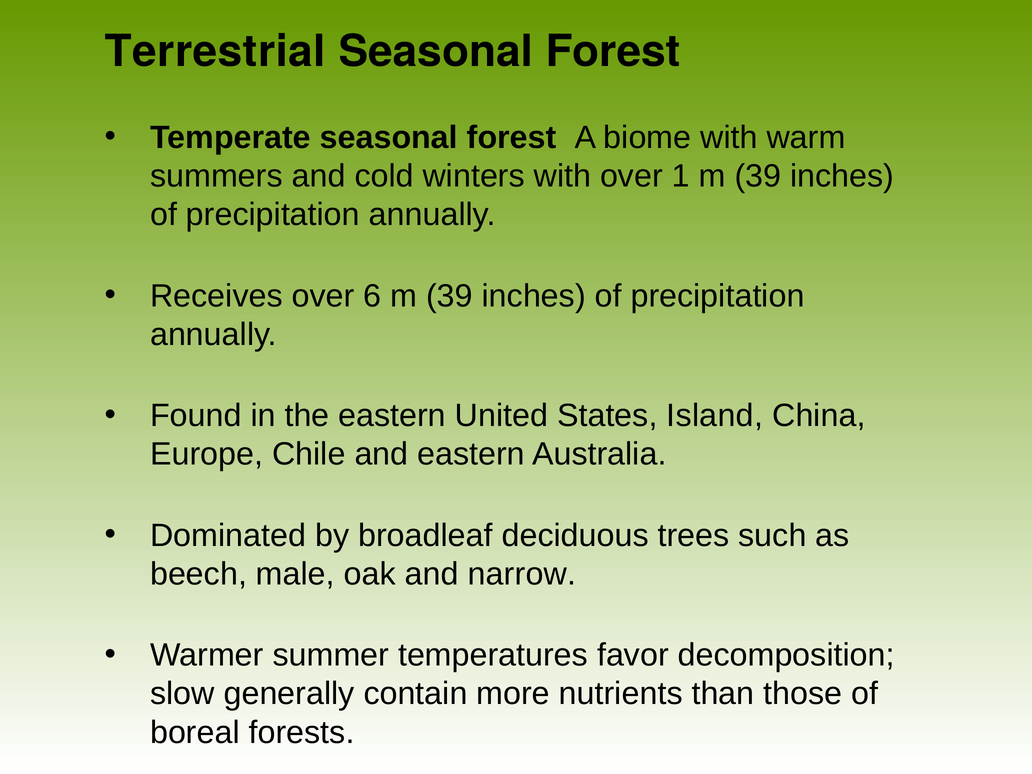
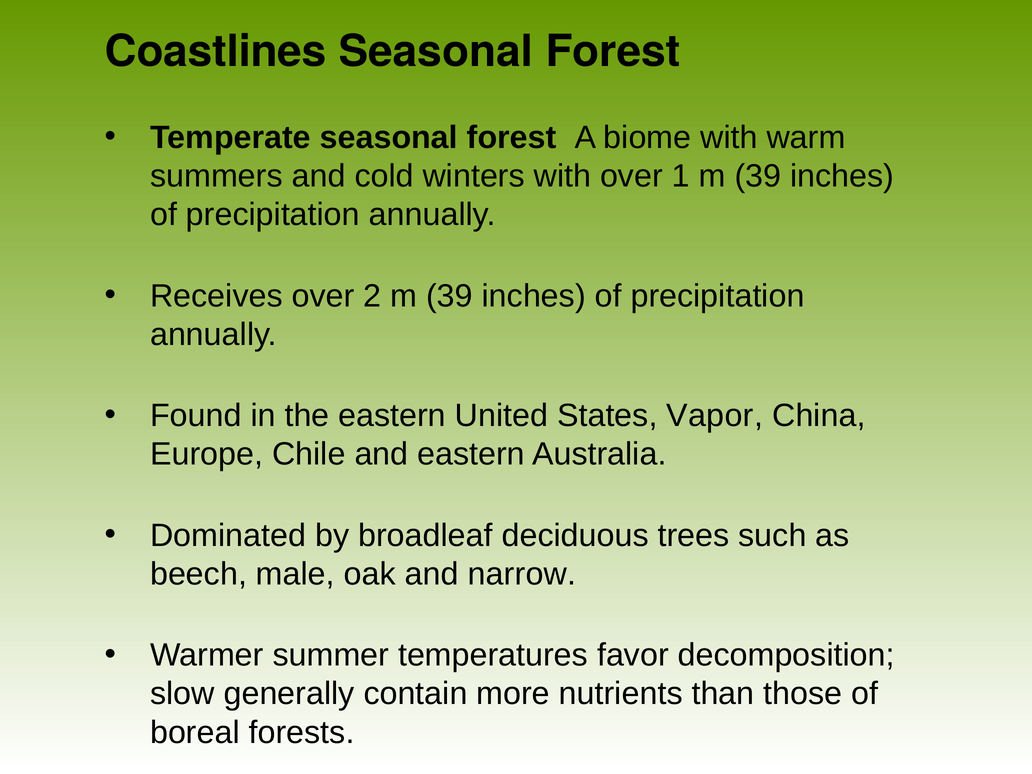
Terrestrial: Terrestrial -> Coastlines (216, 52)
6: 6 -> 2 (372, 296)
Island: Island -> Vapor (715, 416)
